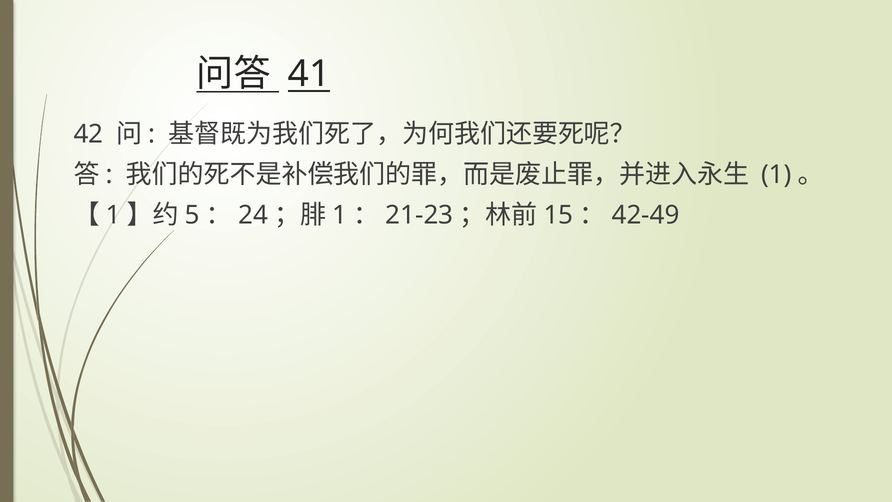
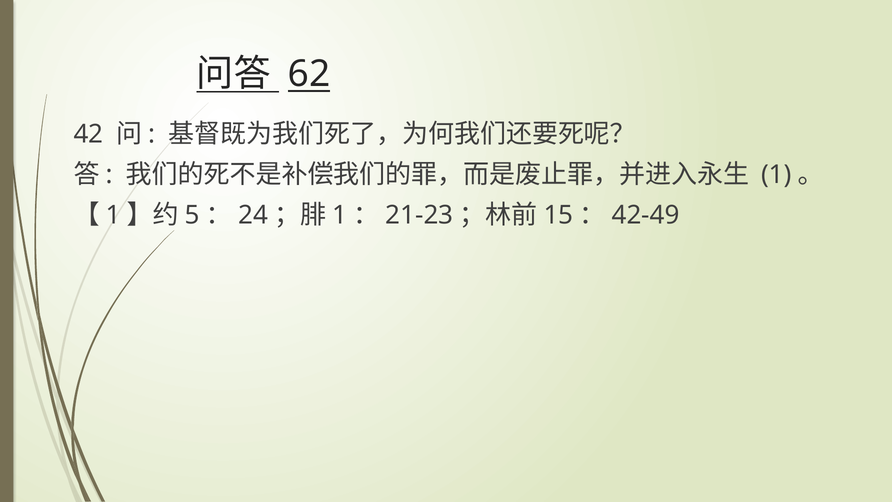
41: 41 -> 62 (309, 74)
